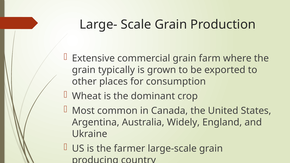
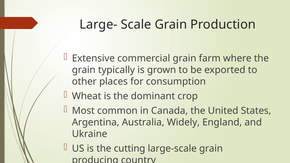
farmer: farmer -> cutting (130, 149)
